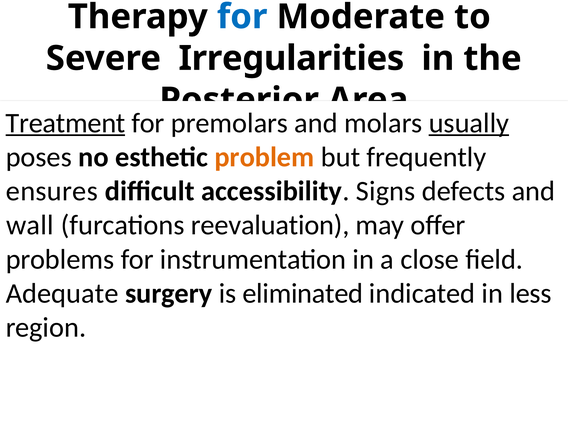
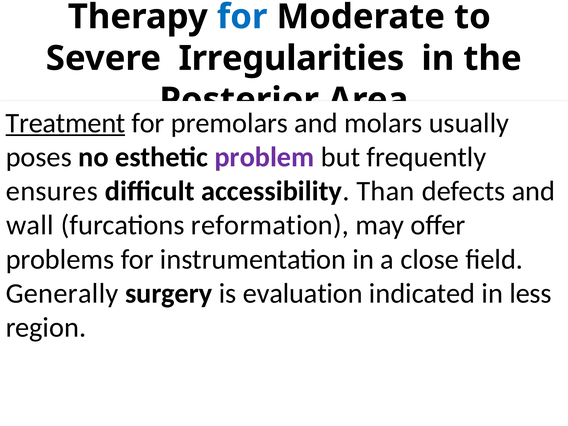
usually underline: present -> none (469, 123)
problem colour: orange -> purple (264, 157)
Signs: Signs -> Than (386, 191)
reevaluation: reevaluation -> reformation (270, 225)
Adequate: Adequate -> Generally (62, 293)
eliminated: eliminated -> evaluation (303, 293)
